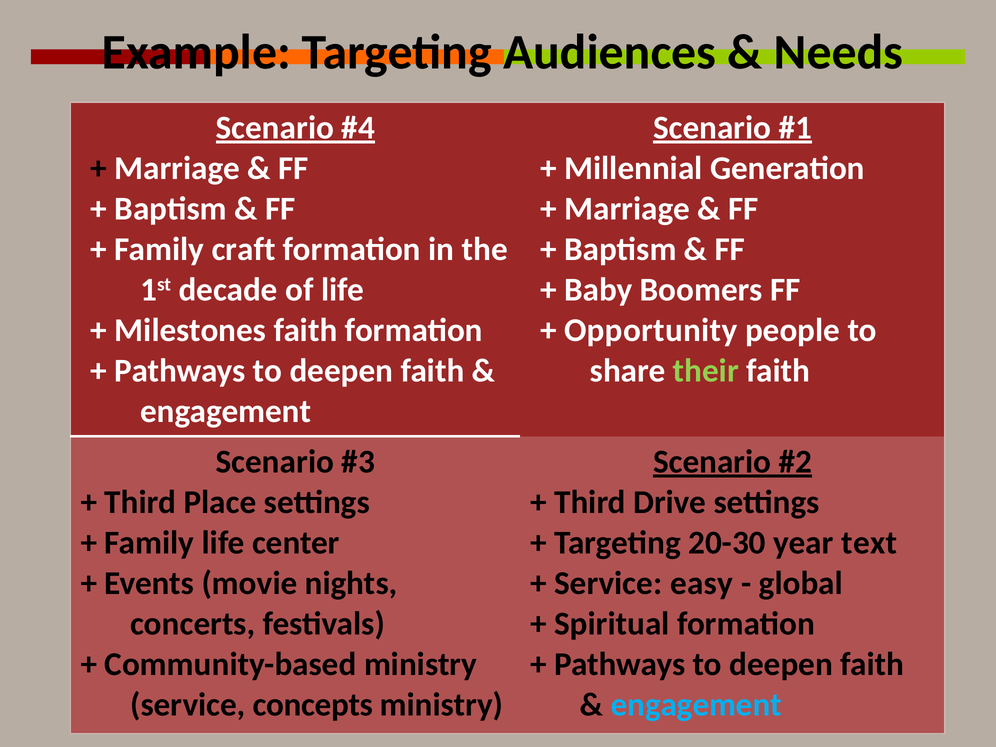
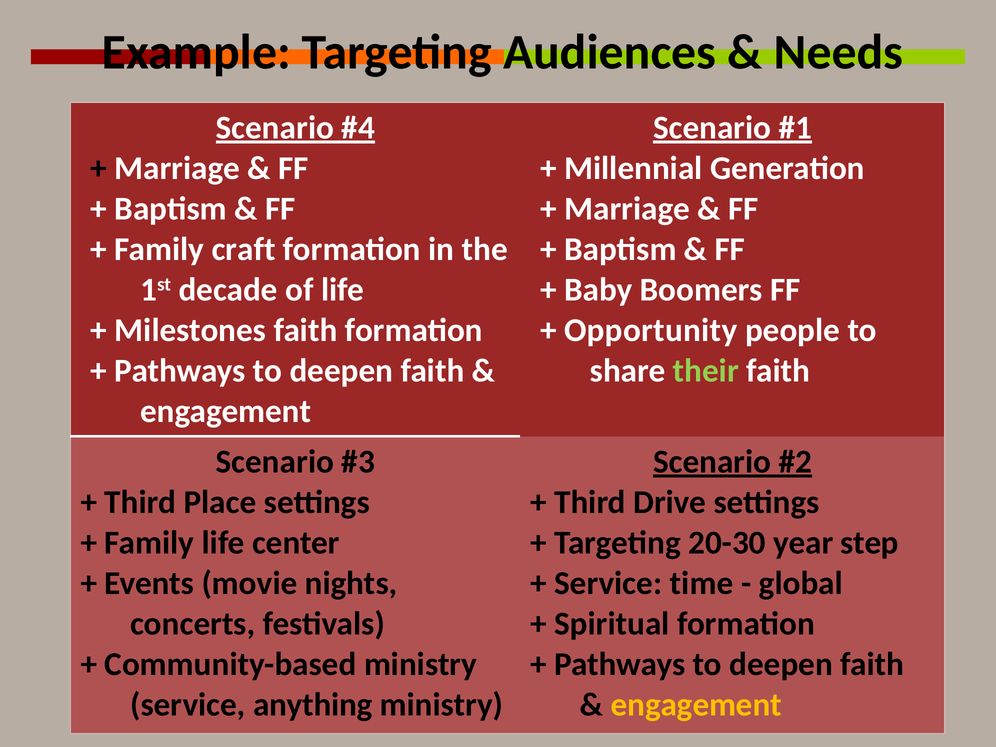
text: text -> step (870, 543)
easy: easy -> time (702, 583)
concepts: concepts -> anything (313, 705)
engagement colour: light blue -> yellow (696, 705)
